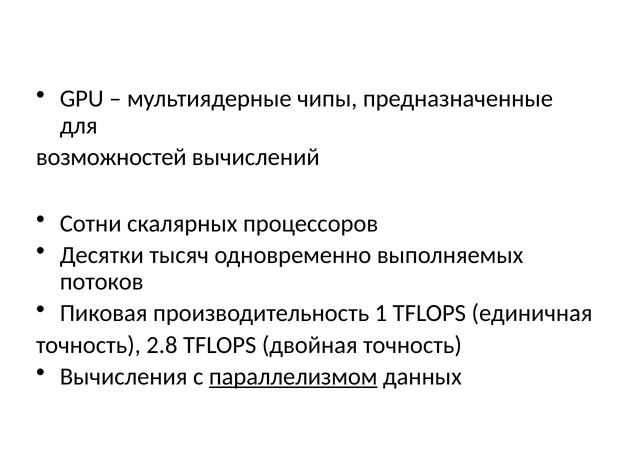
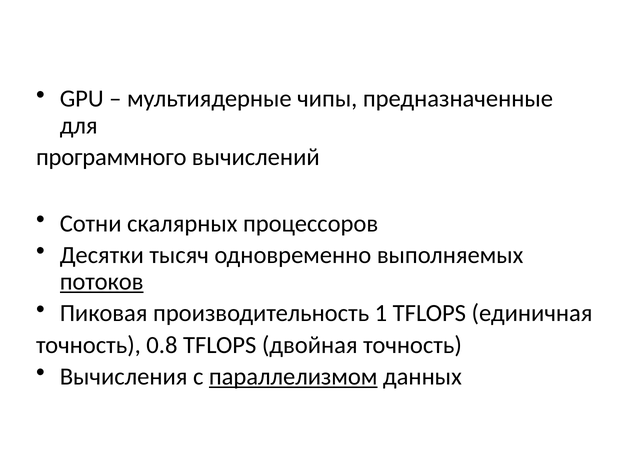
возможностей: возможностей -> программного (111, 157)
потоков underline: none -> present (102, 282)
2.8: 2.8 -> 0.8 (162, 345)
